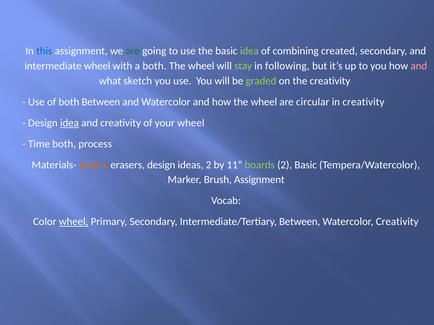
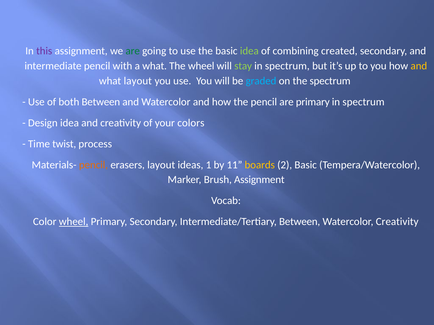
this colour: blue -> purple (44, 51)
intermediate wheel: wheel -> pencil (97, 66)
a both: both -> what (155, 66)
following: following -> spectrum (287, 66)
and colour: pink -> yellow (419, 66)
what sketch: sketch -> layout (138, 81)
graded colour: light green -> light blue (261, 81)
the creativity: creativity -> spectrum (330, 81)
how the wheel: wheel -> pencil (264, 102)
are circular: circular -> primary (313, 102)
creativity: creativity -> spectrum (363, 102)
idea underline: present -> none (70, 123)
your wheel: wheel -> colors (191, 123)
Time both: both -> twist (64, 144)
erasers design: design -> layout (161, 165)
ideas 2: 2 -> 1 (209, 165)
boards colour: light green -> yellow (260, 165)
